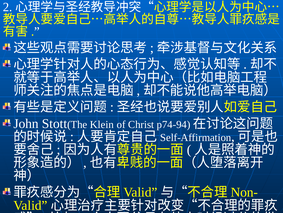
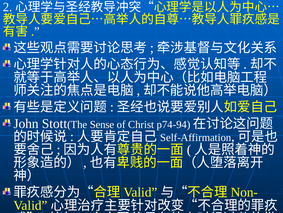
Klein: Klein -> Sense (102, 124)
